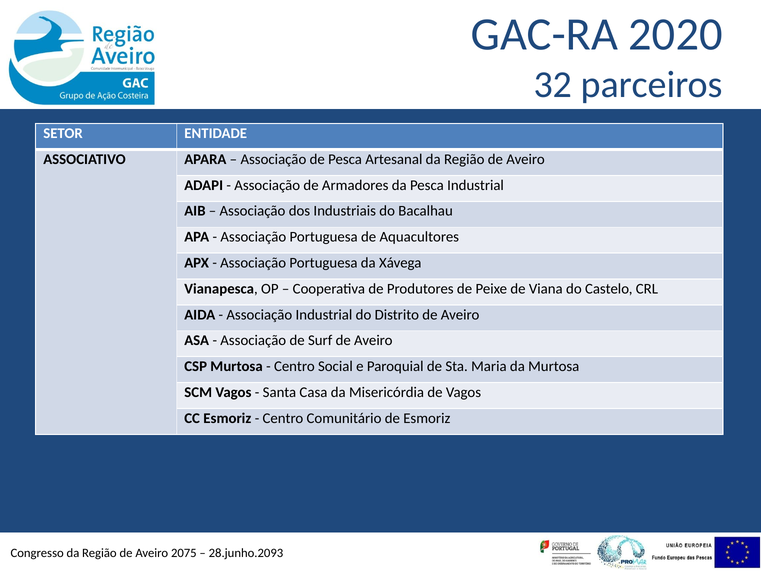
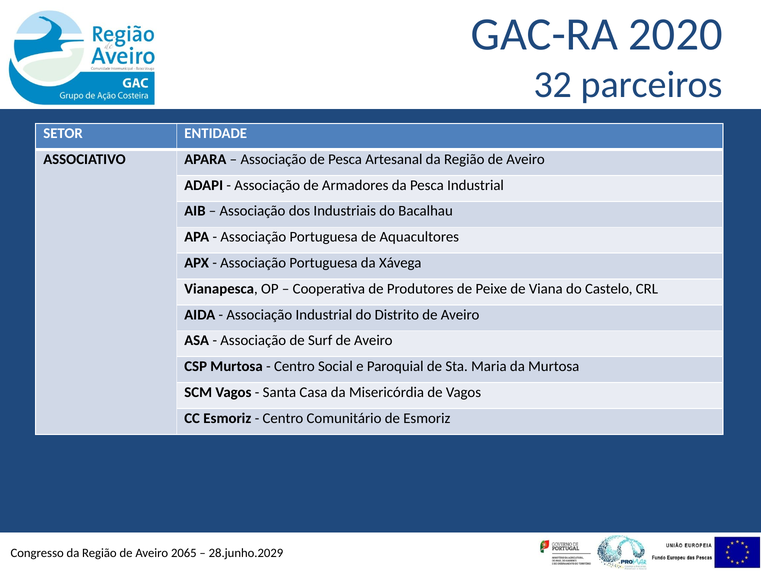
2075: 2075 -> 2065 (184, 553)
28.junho.2093: 28.junho.2093 -> 28.junho.2029 (246, 553)
